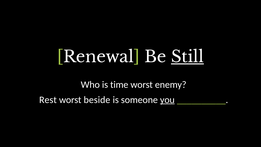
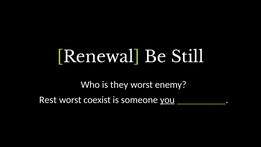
Still underline: present -> none (187, 57)
time: time -> they (119, 85)
beside: beside -> coexist (97, 100)
